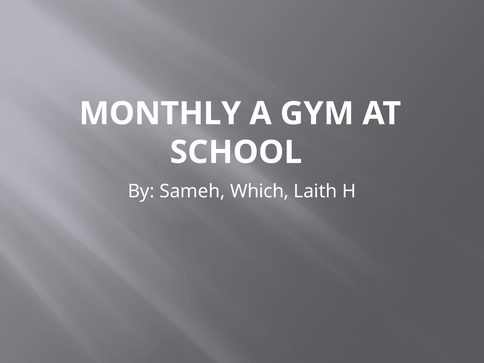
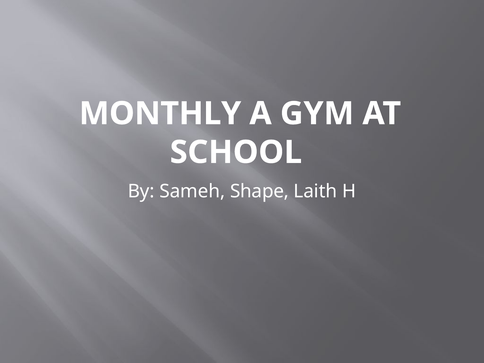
Which: Which -> Shape (259, 191)
